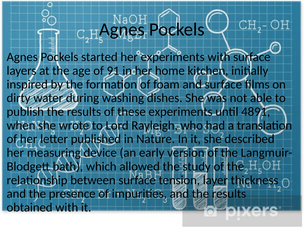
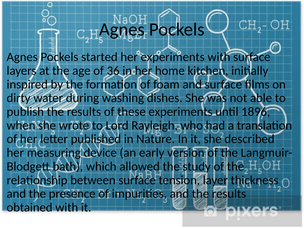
91: 91 -> 36 (113, 71)
4891: 4891 -> 1896 (256, 112)
